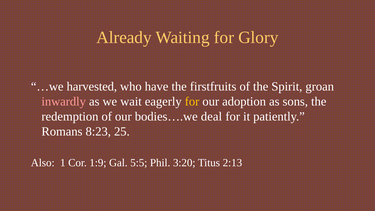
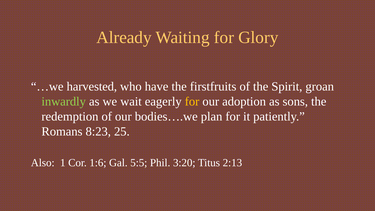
inwardly colour: pink -> light green (64, 101)
deal: deal -> plan (212, 116)
1:9: 1:9 -> 1:6 (98, 163)
